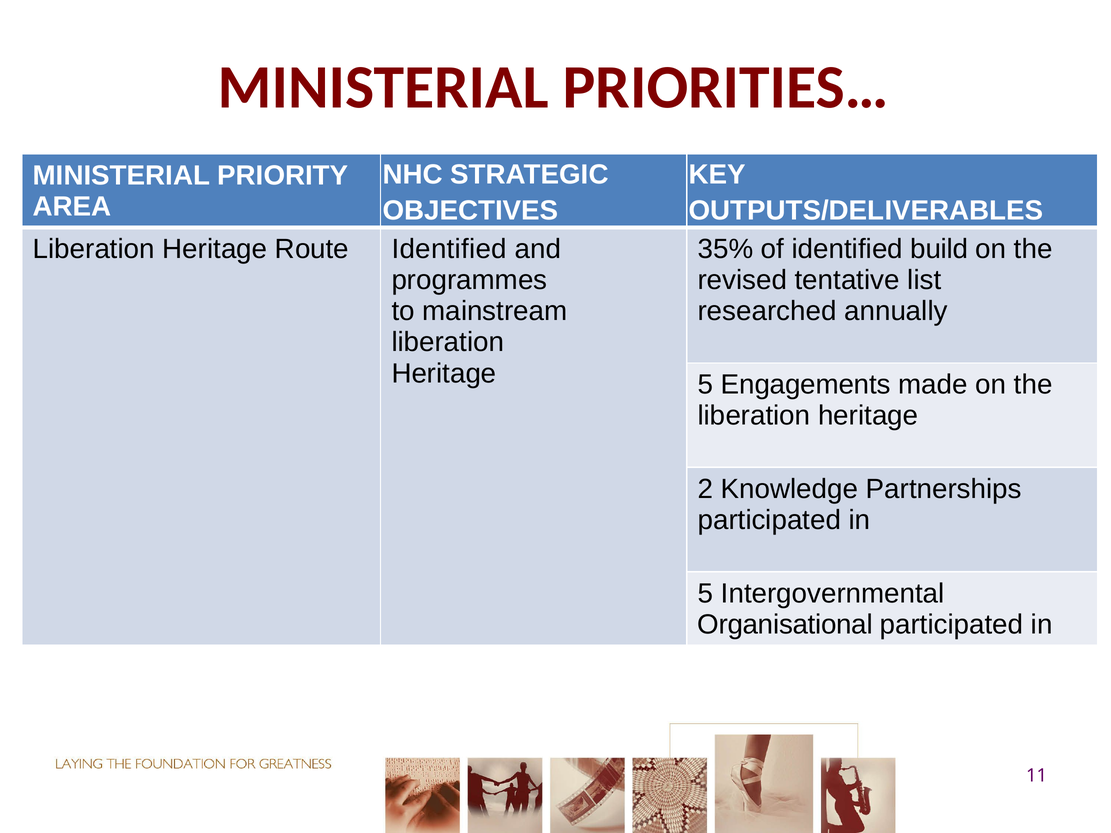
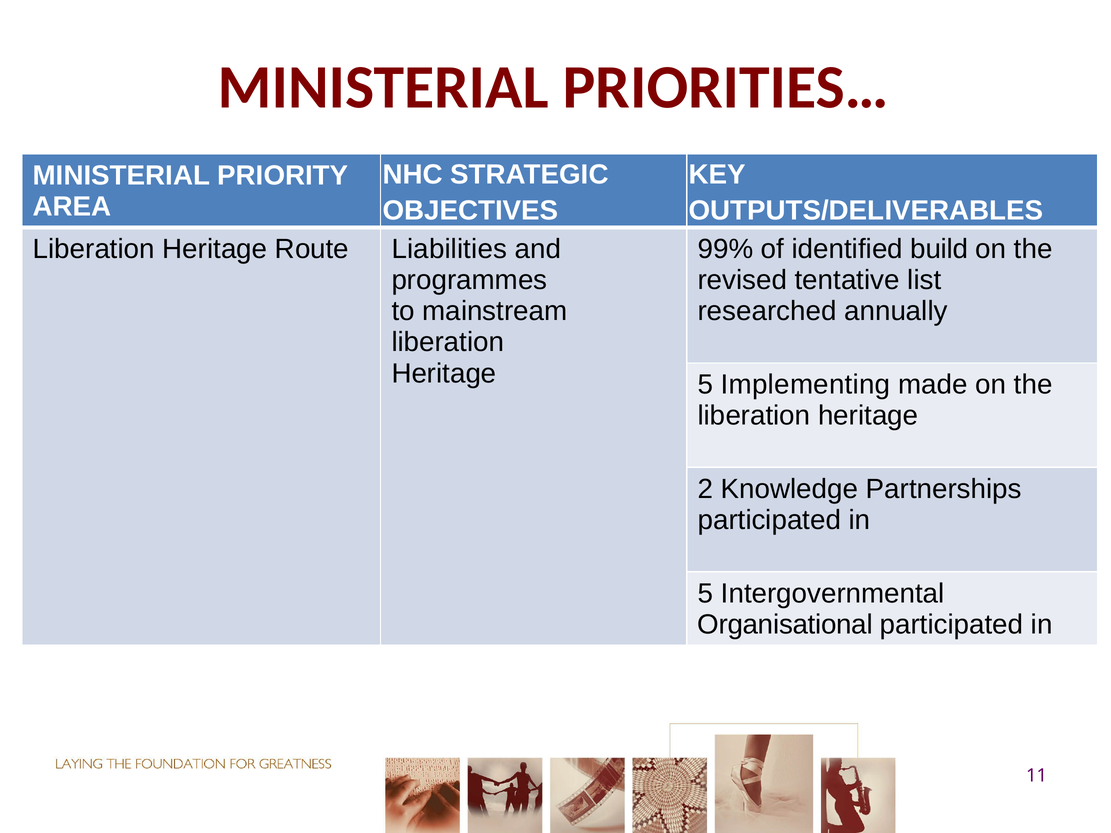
Route Identified: Identified -> Liabilities (449, 249)
35%: 35% -> 99% (726, 249)
Engagements: Engagements -> Implementing (806, 385)
